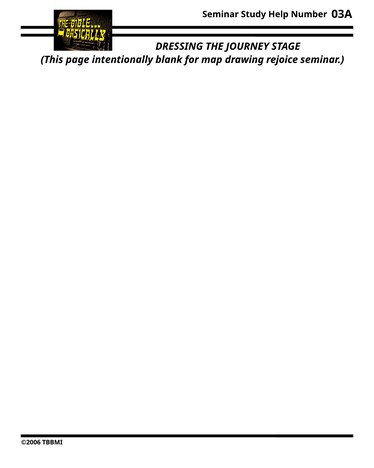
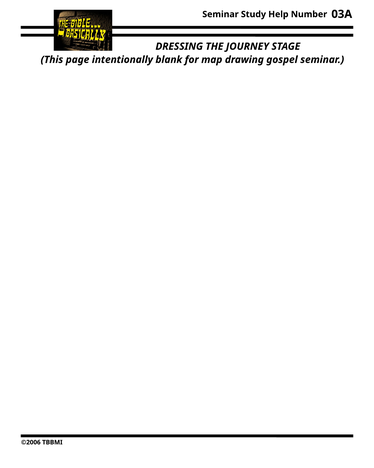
rejoice: rejoice -> gospel (282, 60)
